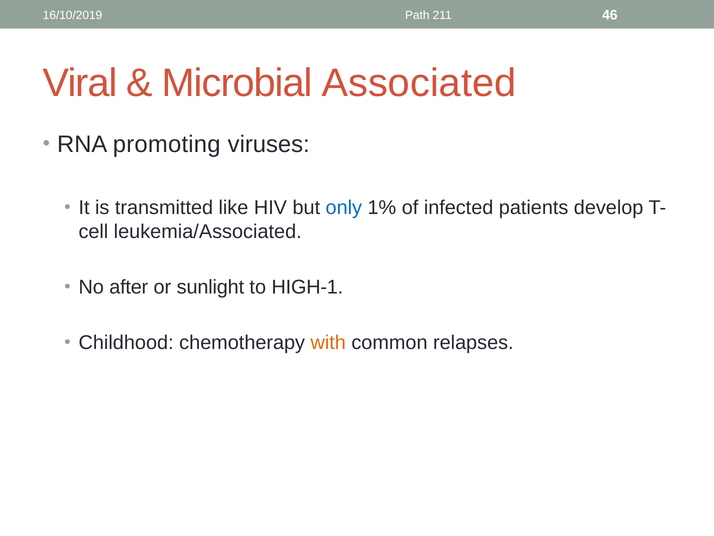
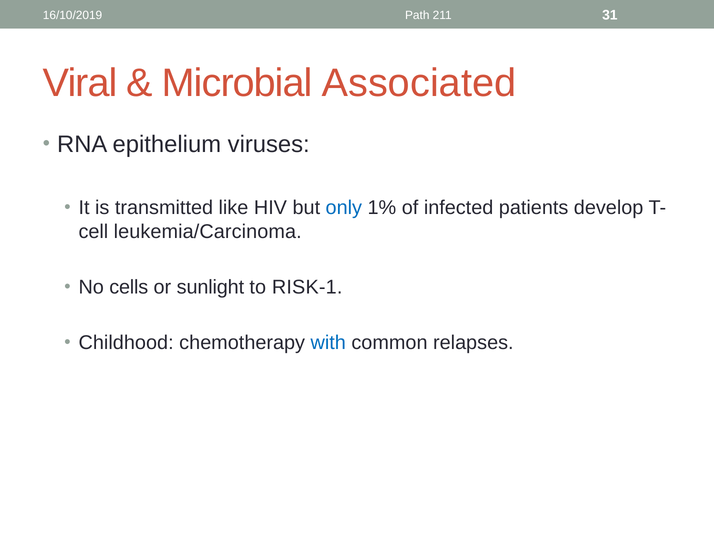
46: 46 -> 31 (610, 15)
promoting: promoting -> epithelium (167, 144)
leukemia/Associated: leukemia/Associated -> leukemia/Carcinoma (208, 231)
after: after -> cells (129, 287)
HIGH-1: HIGH-1 -> RISK-1 (307, 287)
with colour: orange -> blue (328, 343)
